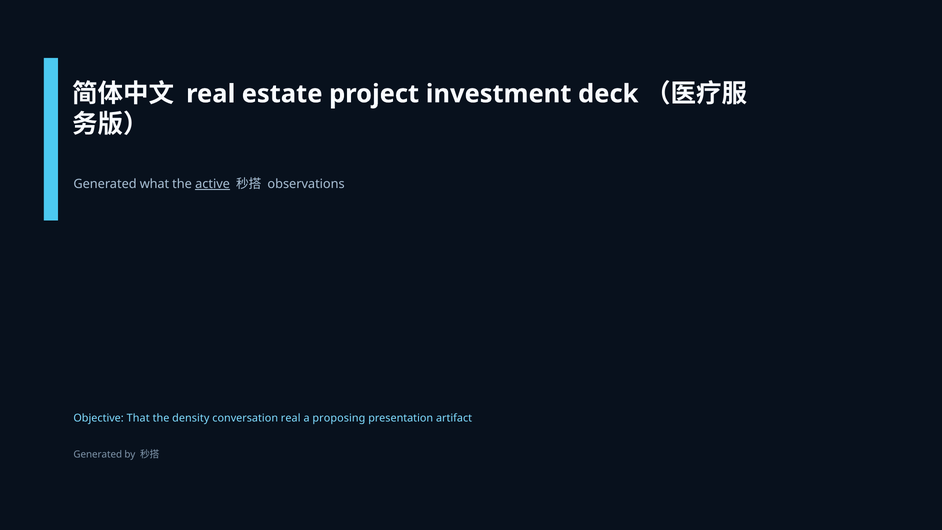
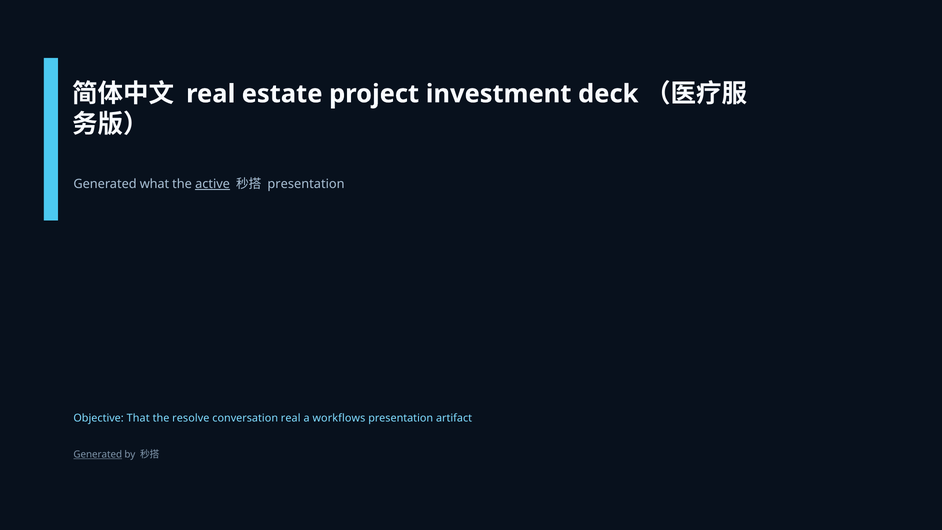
observations: observations -> presentation (306, 184)
density: density -> resolve (191, 418)
proposing: proposing -> workflows (339, 418)
Generated underline: none -> present (98, 454)
